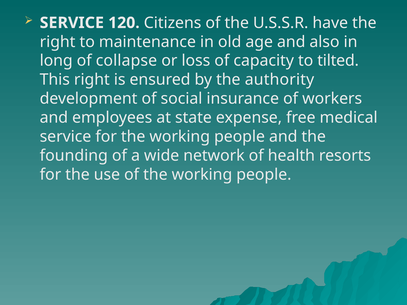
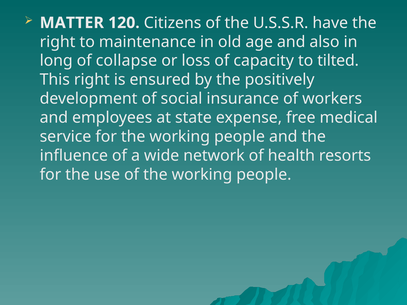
SERVICE: SERVICE -> MATTER (72, 23)
authority: authority -> positively (280, 80)
founding: founding -> influence (74, 156)
